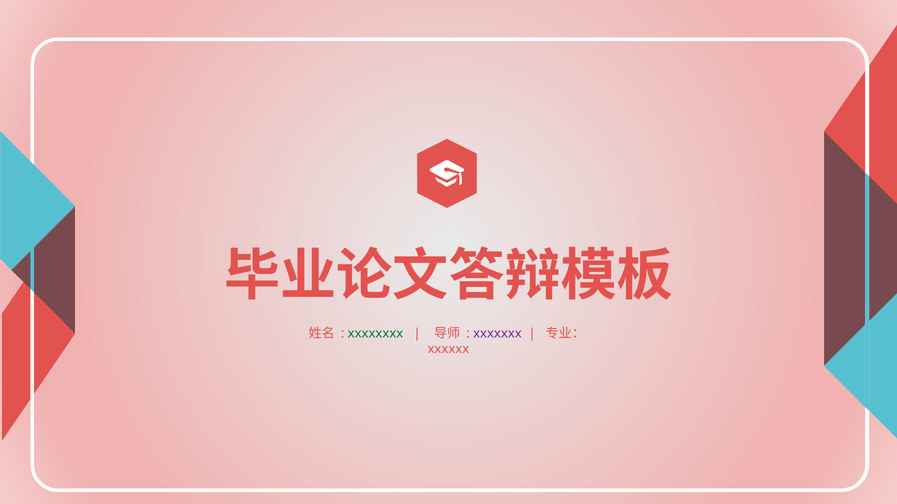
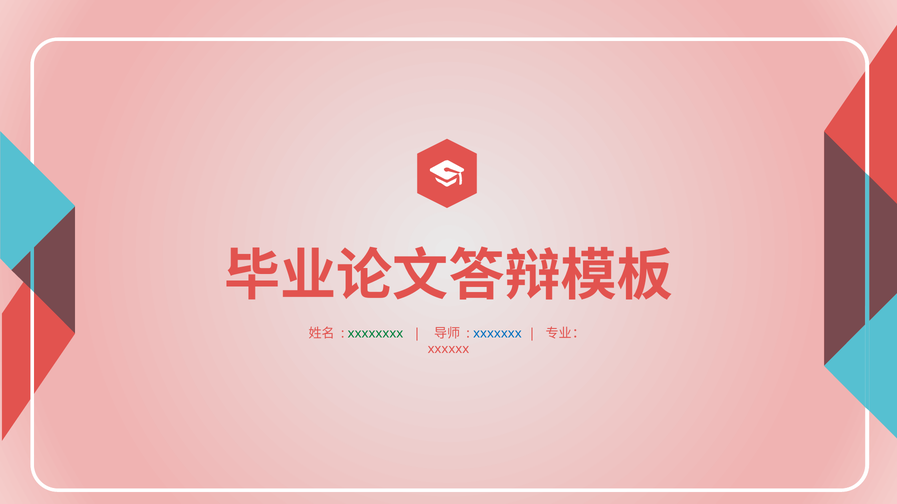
xxxxxxx colour: purple -> blue (497, 334)
